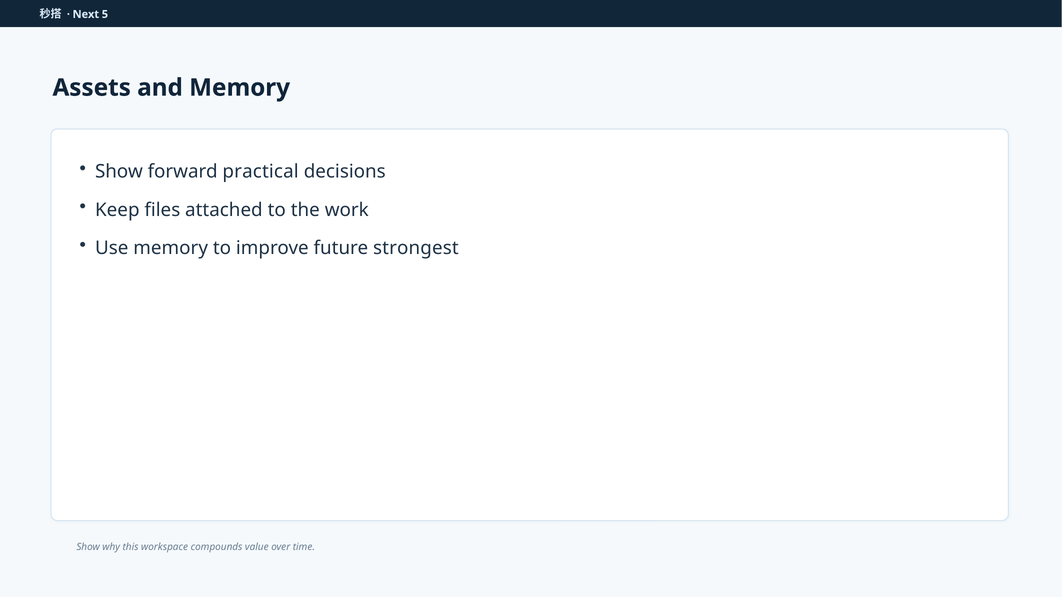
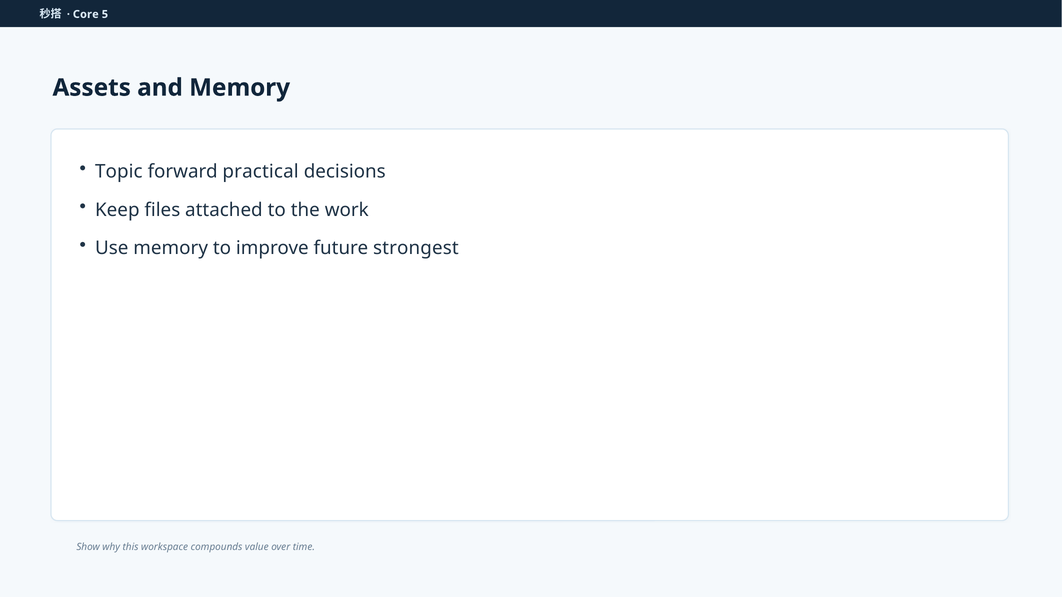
Next: Next -> Core (86, 14)
Show: Show -> Topic (119, 172)
